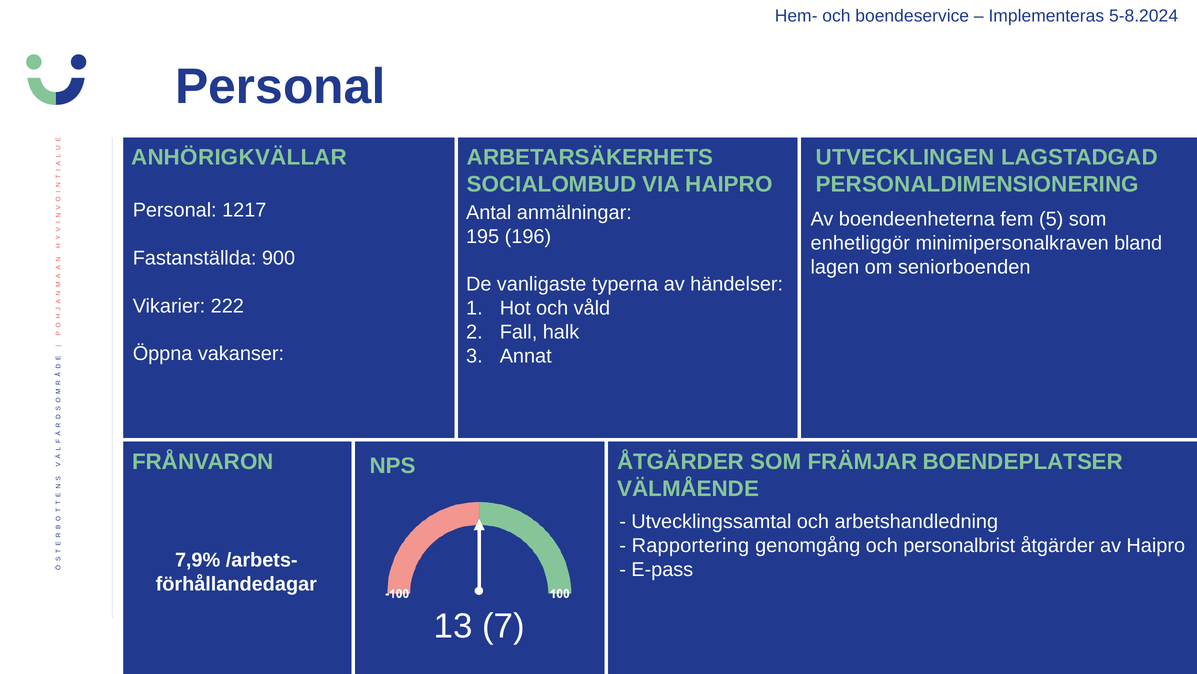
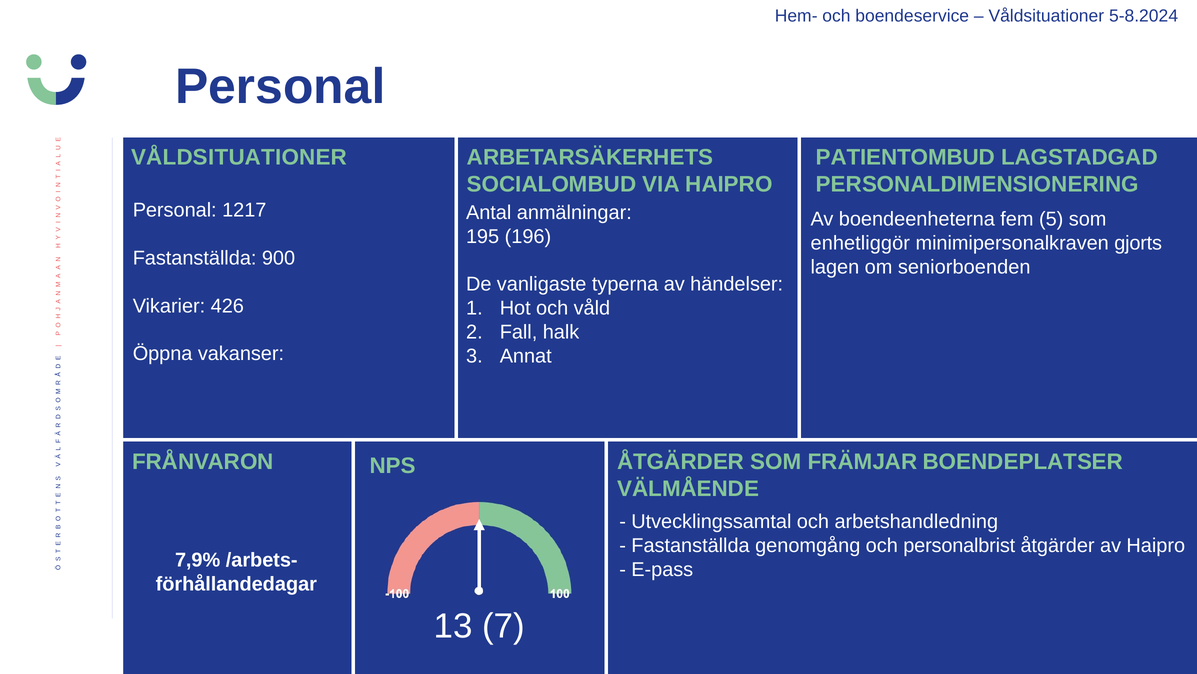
Implementeras: Implementeras -> Våldsituationer (1046, 16)
ANHÖRIGKVÄLLAR: ANHÖRIGKVÄLLAR -> VÅLDSITUATIONER (239, 157)
UTVECKLINGEN: UTVECKLINGEN -> PATIENTOMBUD (905, 157)
bland: bland -> gjorts (1138, 243)
222: 222 -> 426 (227, 306)
Rapportering: Rapportering -> Fastanställda (691, 545)
